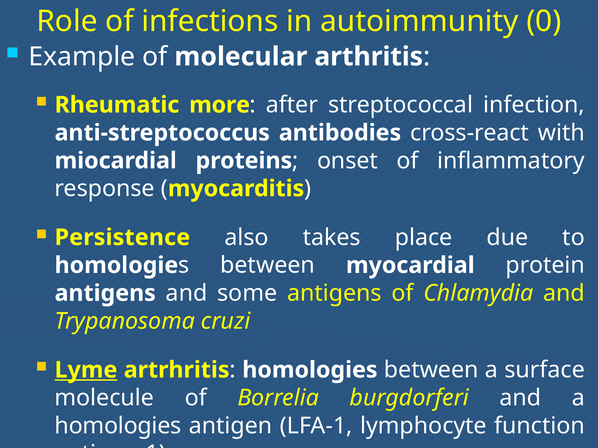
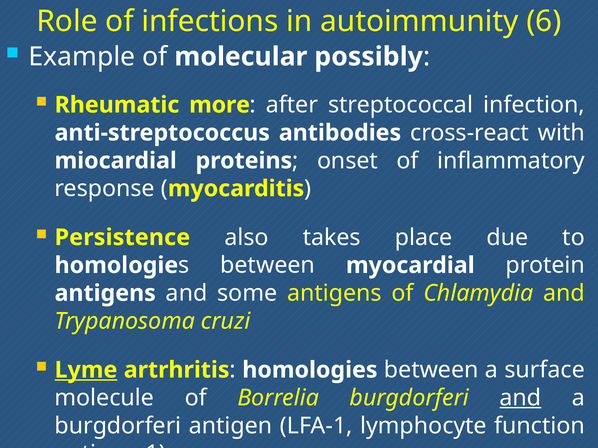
0: 0 -> 6 (544, 21)
arthritis: arthritis -> possibly (369, 57)
and underline: none -> present (520, 398)
homologies: homologies -> burgdorferi (118, 426)
